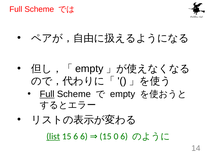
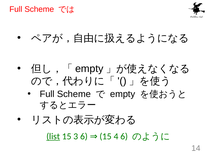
Full underline: present -> none (47, 94)
15 6: 6 -> 3 (76, 137)
0: 0 -> 4 (116, 137)
